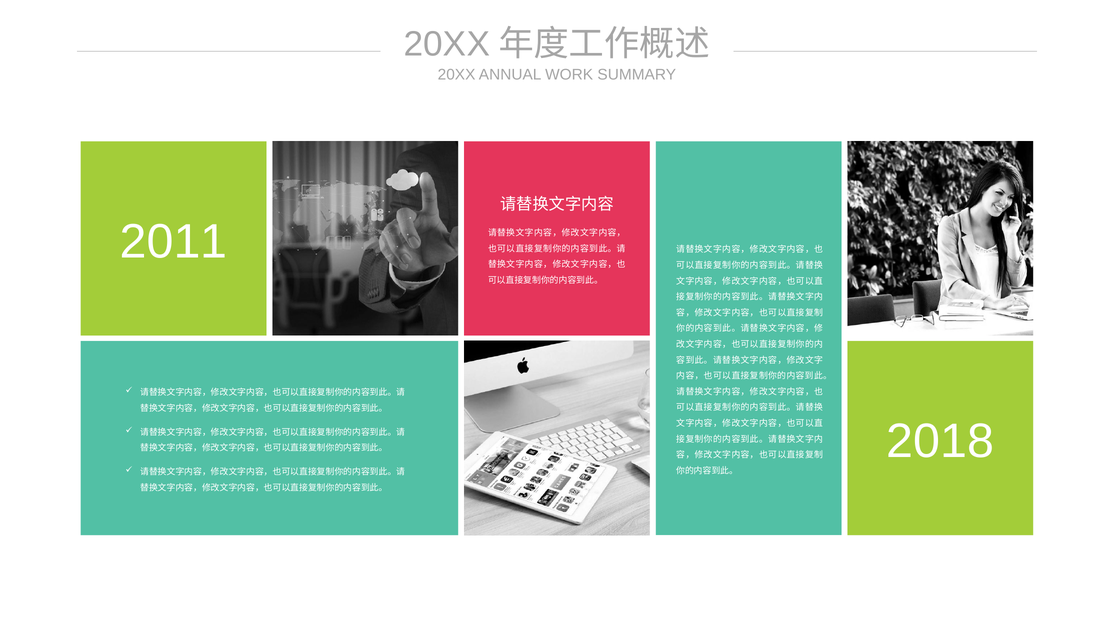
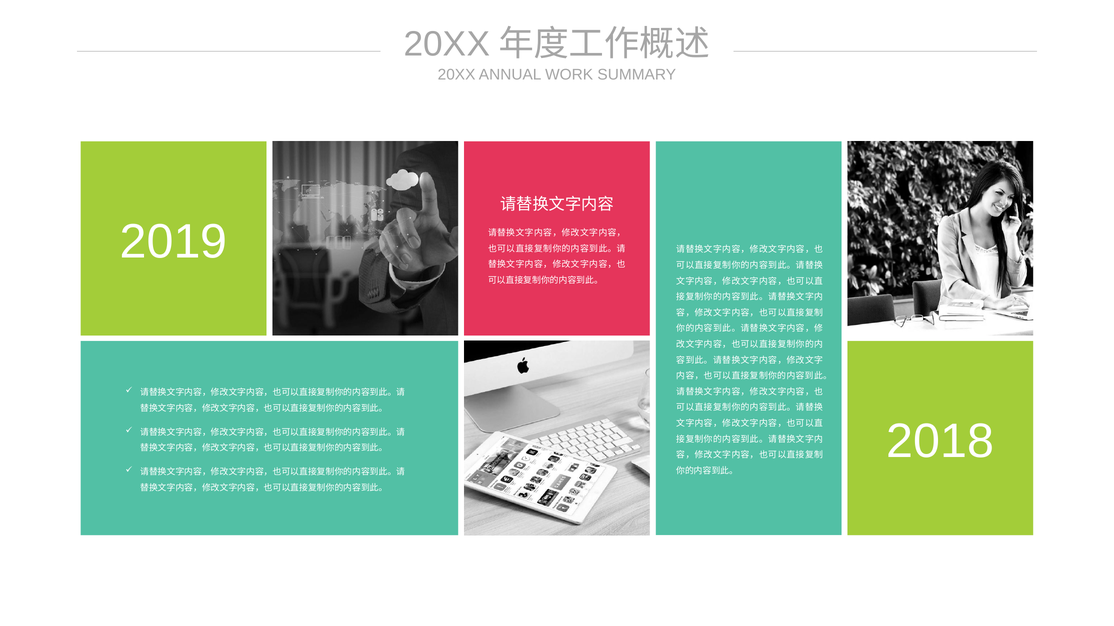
2011: 2011 -> 2019 (174, 242)
